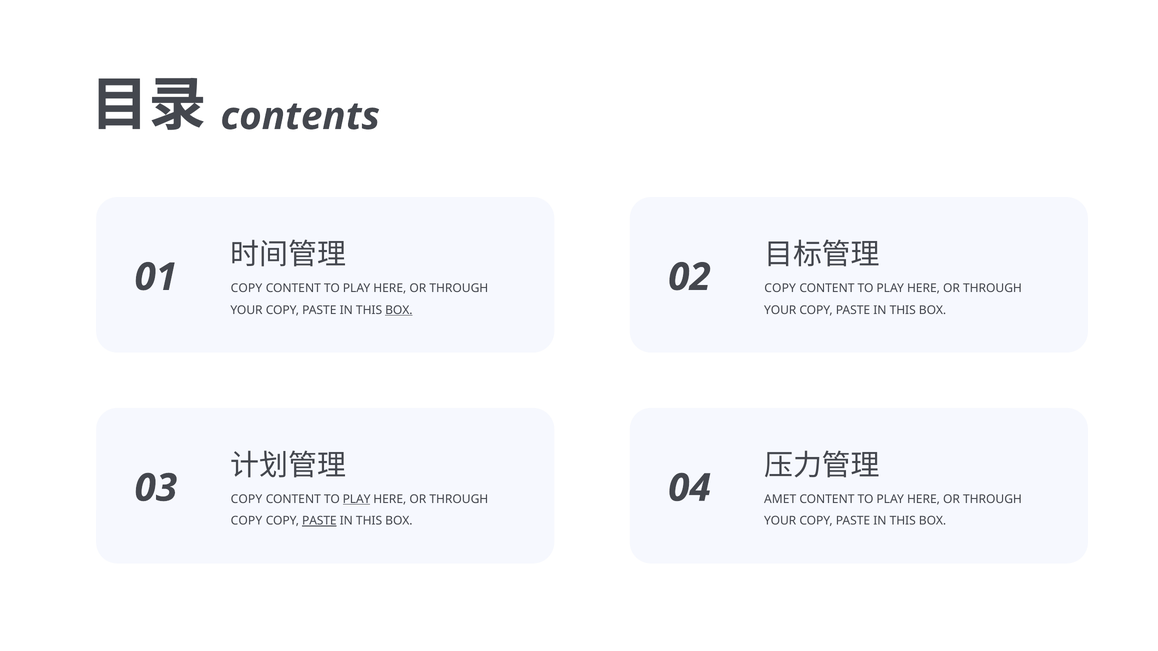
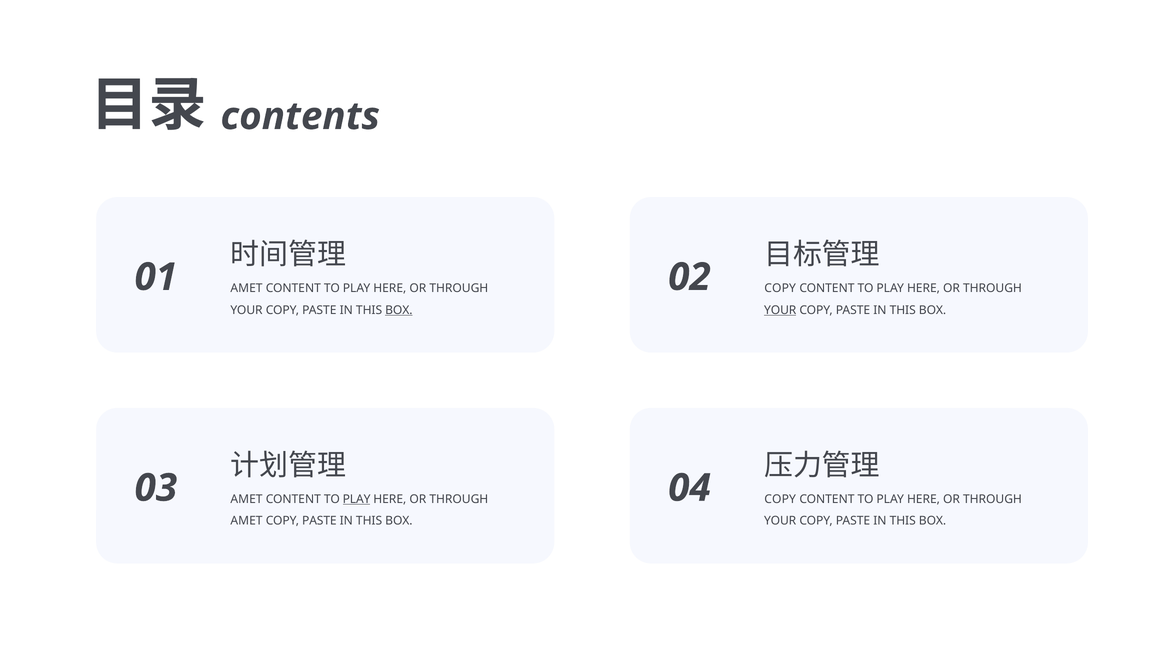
COPY: COPY -> AMET (247, 288)
YOUR underline: none -> present (780, 310)
COPY: COPY -> AMET (247, 499)
AMET: AMET -> COPY (780, 499)
COPY: COPY -> AMET (247, 521)
PASTE underline: present -> none (319, 521)
